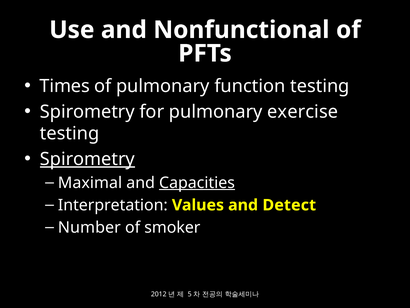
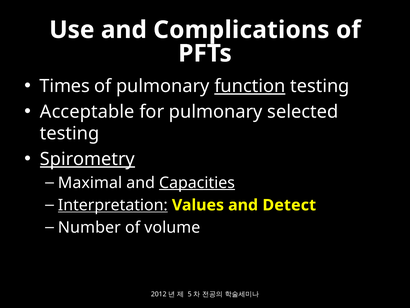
Nonfunctional: Nonfunctional -> Complications (241, 30)
function underline: none -> present (250, 86)
Spirometry: Spirometry -> Acceptable (87, 112)
exercise: exercise -> selected (303, 112)
Interpretation underline: none -> present (113, 205)
smoker: smoker -> volume (172, 227)
